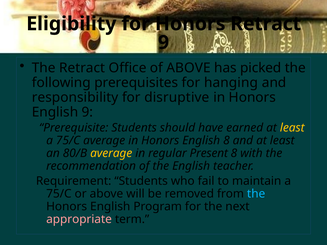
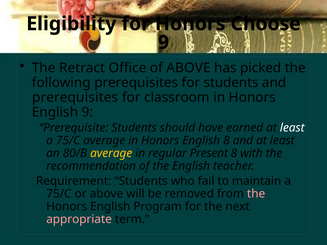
Honors Retract: Retract -> Choose (266, 24)
for hanging: hanging -> students (231, 83)
responsibility: responsibility -> prerequisites (75, 97)
disruptive: disruptive -> classroom (177, 97)
least colour: yellow -> white (292, 128)
the colour: light blue -> pink (256, 194)
